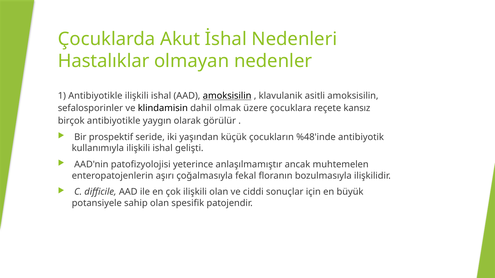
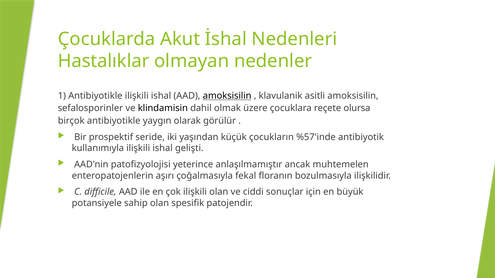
kansız: kansız -> olursa (357, 108)
%48'inde: %48'inde -> %57'inde (316, 137)
